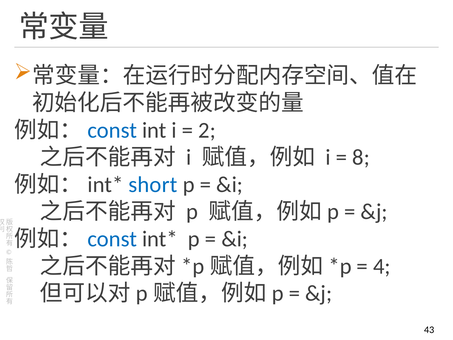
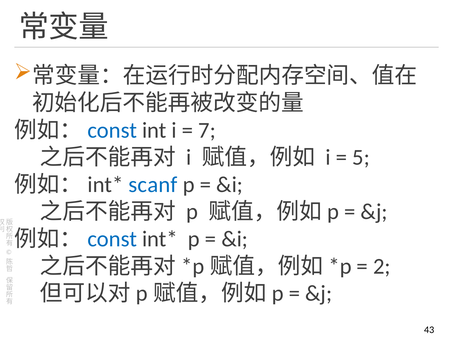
2: 2 -> 7 (207, 130)
8: 8 -> 5 (361, 157)
short: short -> scanf (153, 184)
4: 4 -> 2 (382, 266)
